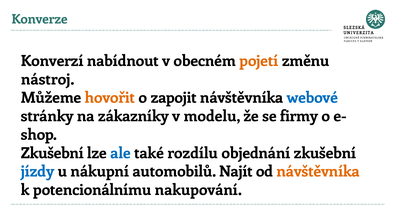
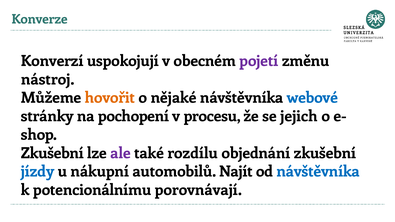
nabídnout: nabídnout -> uspokojují (123, 61)
pojetí colour: orange -> purple (259, 61)
zapojit: zapojit -> nějaké (174, 98)
zákazníky: zákazníky -> pochopení (134, 116)
modelu: modelu -> procesu (212, 116)
firmy: firmy -> jejich (299, 116)
ale colour: blue -> purple (121, 153)
návštěvníka colour: orange -> blue (318, 172)
nakupování: nakupování -> porovnávají (198, 190)
